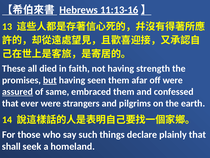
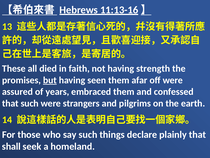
assured underline: present -> none (18, 91)
same: same -> years (57, 91)
that ever: ever -> such (30, 103)
